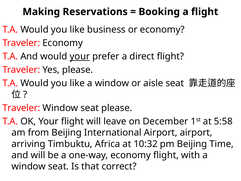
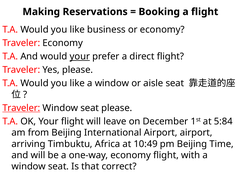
Traveler underline: none -> present (21, 108)
5:58: 5:58 -> 5:84 (223, 121)
10:32: 10:32 -> 10:49 (146, 144)
